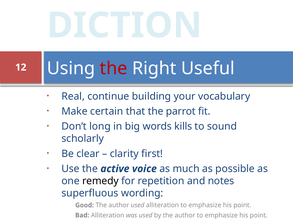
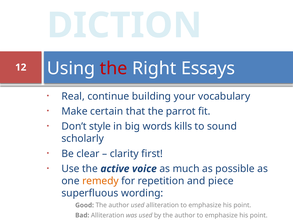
Useful: Useful -> Essays (208, 68)
long: long -> style (100, 126)
remedy colour: black -> orange (100, 181)
notes: notes -> piece (221, 181)
